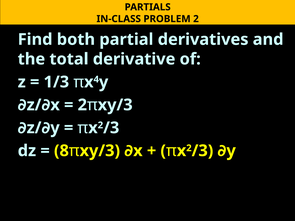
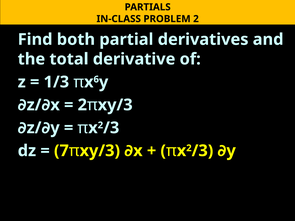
4: 4 -> 6 (96, 79)
8: 8 -> 7 (61, 151)
